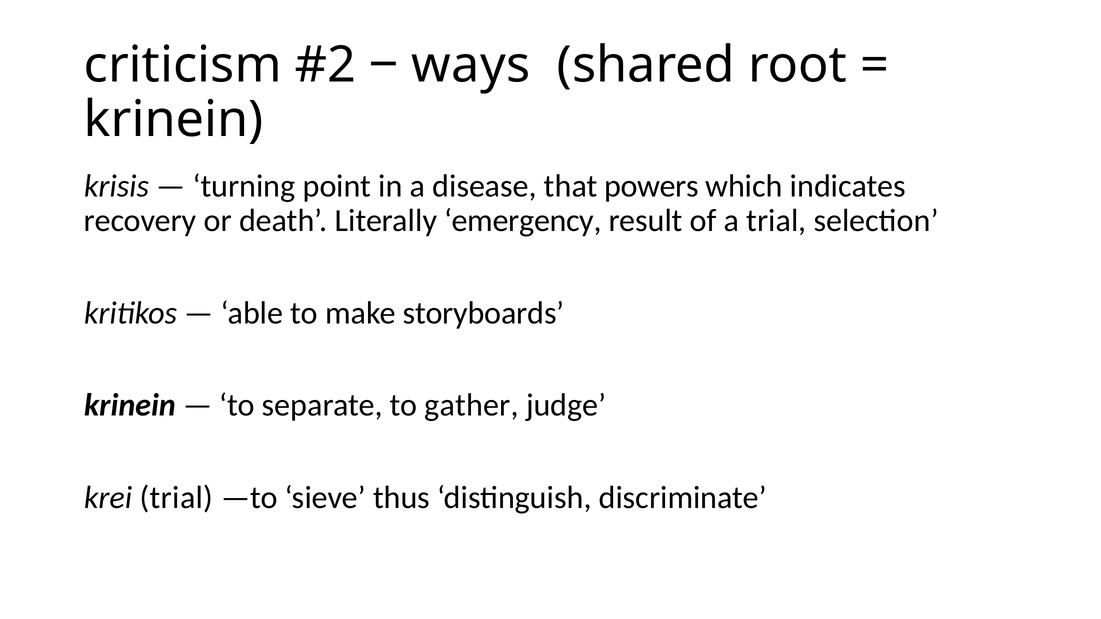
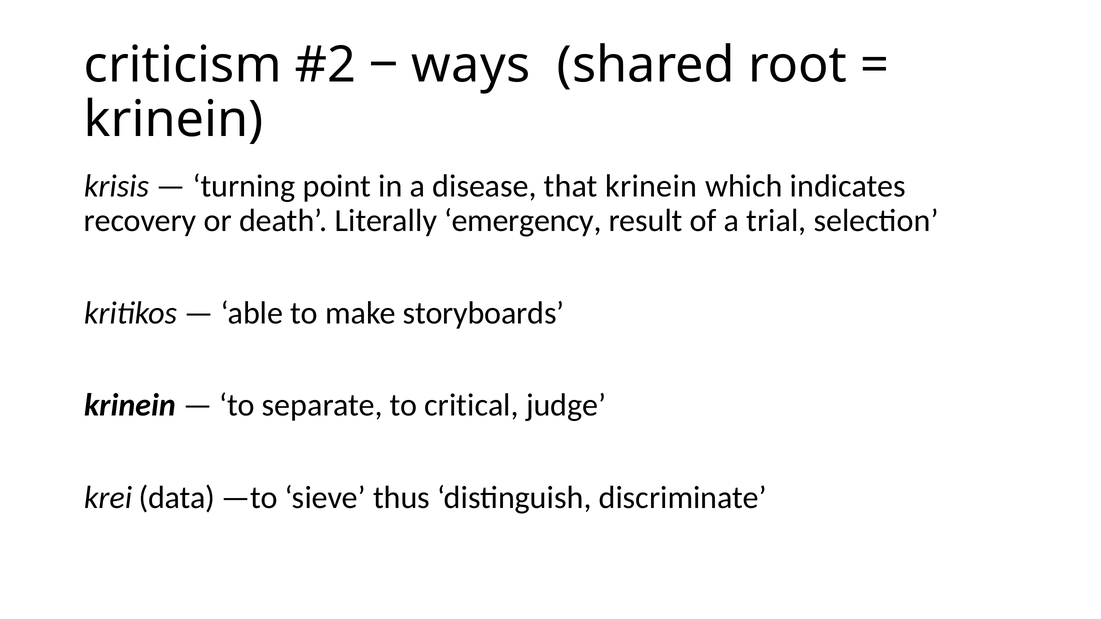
that powers: powers -> krinein (651, 186)
gather: gather -> critical (472, 405)
krei trial: trial -> data (177, 498)
